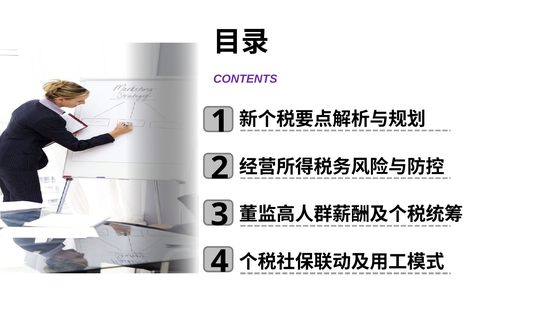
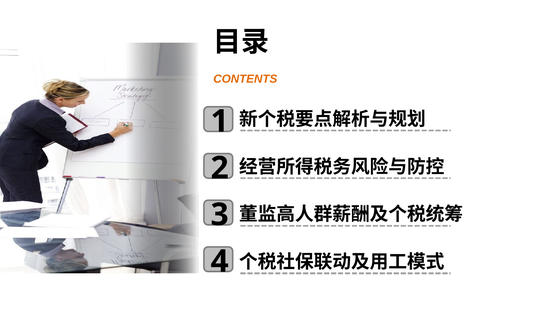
CONTENTS colour: purple -> orange (245, 79)
